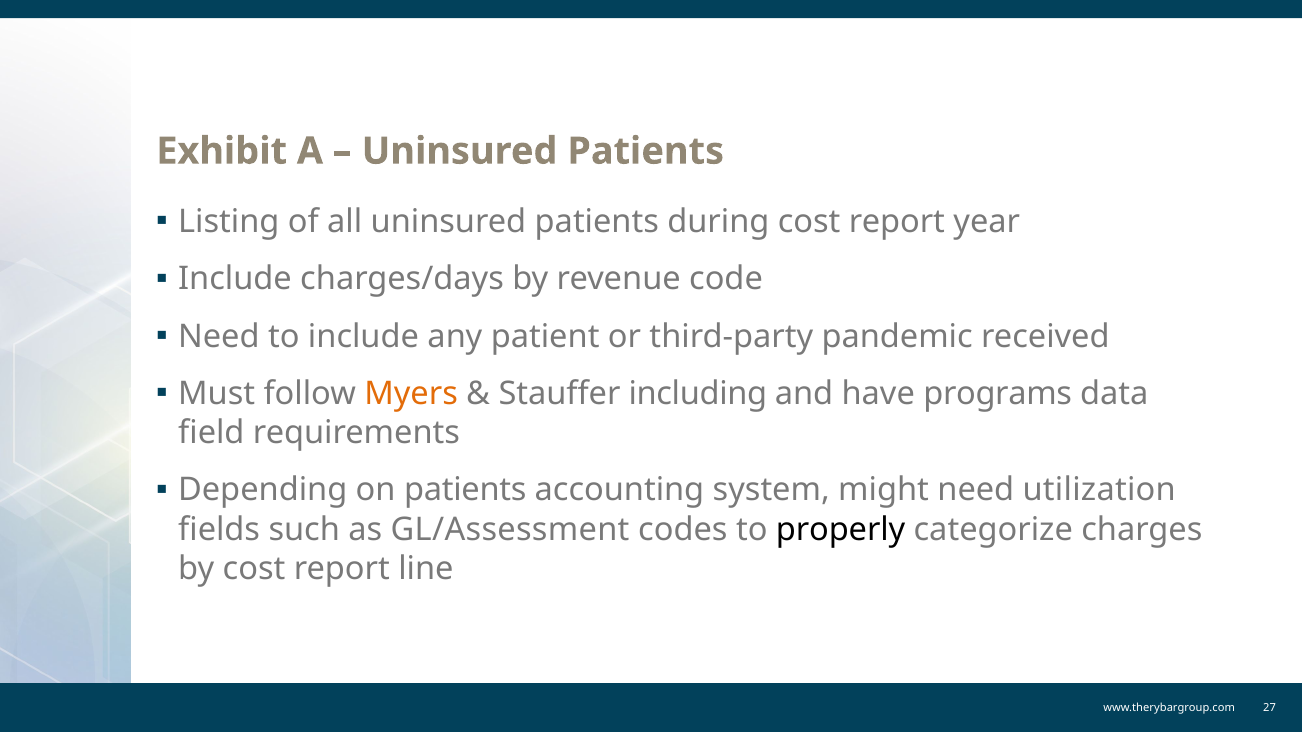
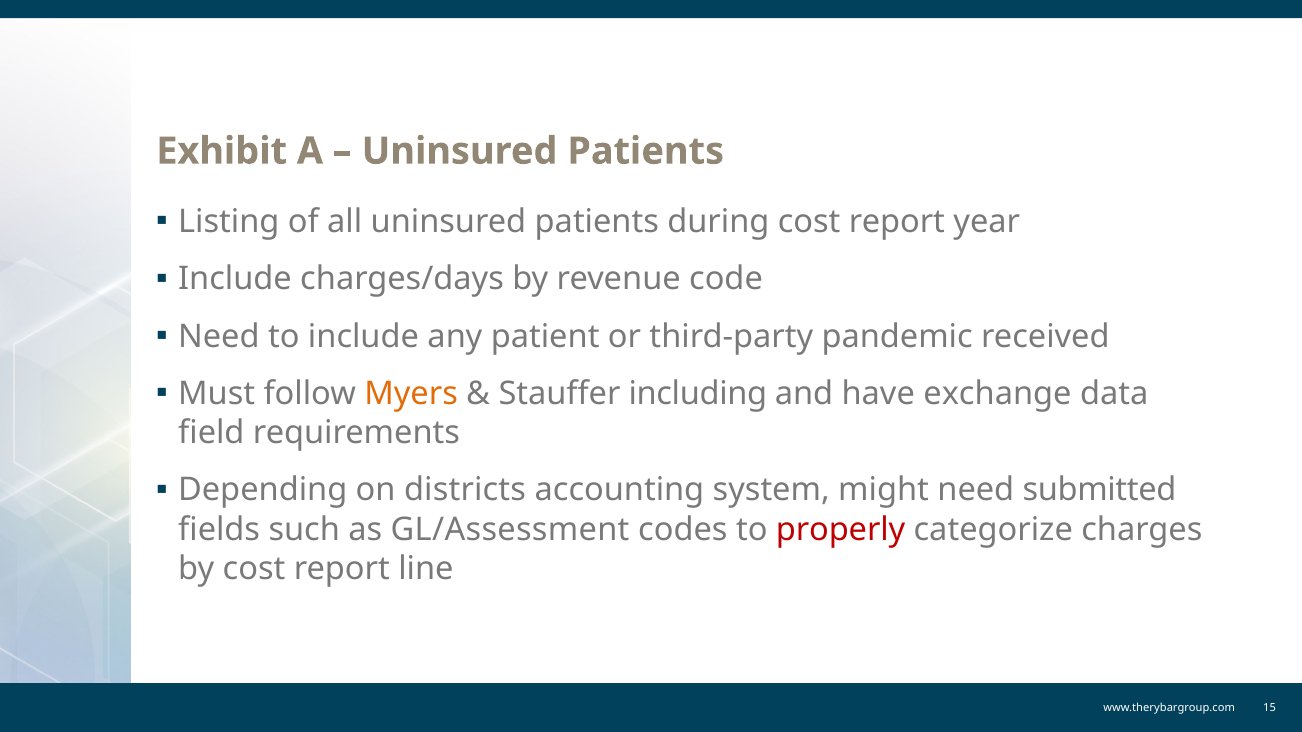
programs: programs -> exchange (997, 394)
on patients: patients -> districts (465, 490)
utilization: utilization -> submitted (1099, 490)
properly colour: black -> red (841, 530)
27: 27 -> 15 (1270, 708)
